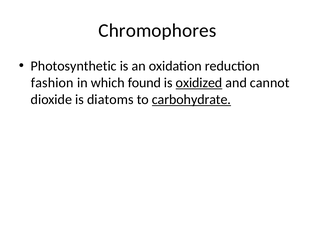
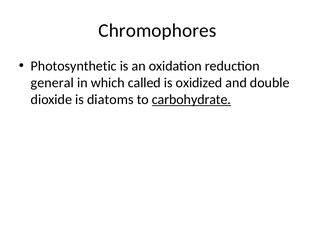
fashion: fashion -> general (52, 83)
found: found -> called (144, 83)
oxidized underline: present -> none (199, 83)
cannot: cannot -> double (270, 83)
